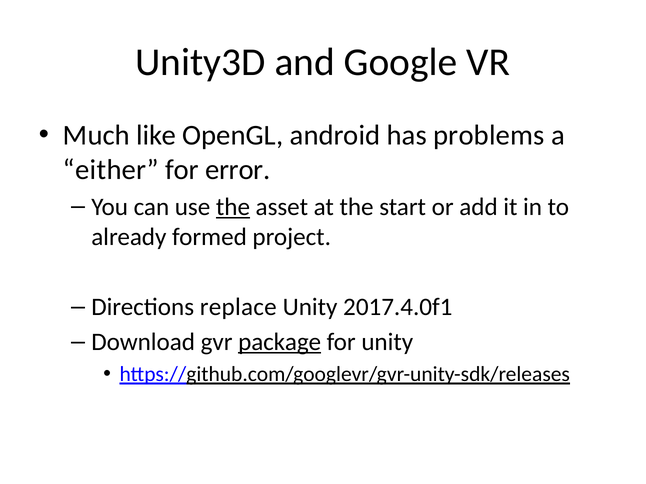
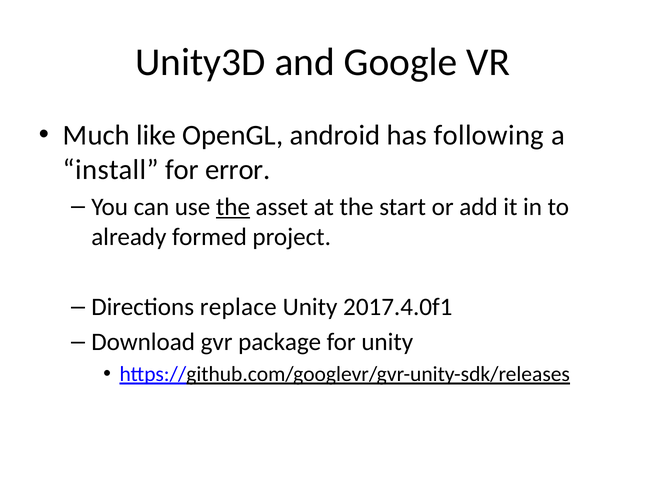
problems: problems -> following (489, 136)
either: either -> install (111, 170)
package underline: present -> none (280, 343)
